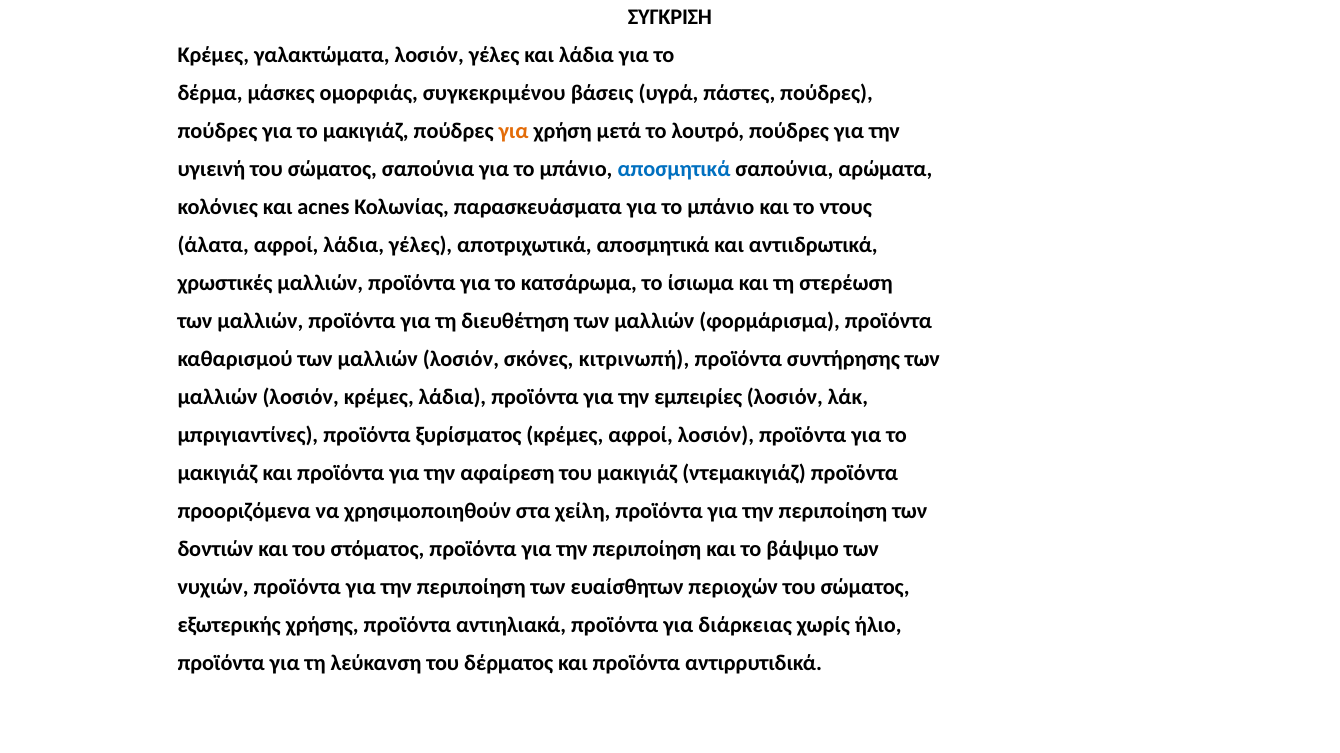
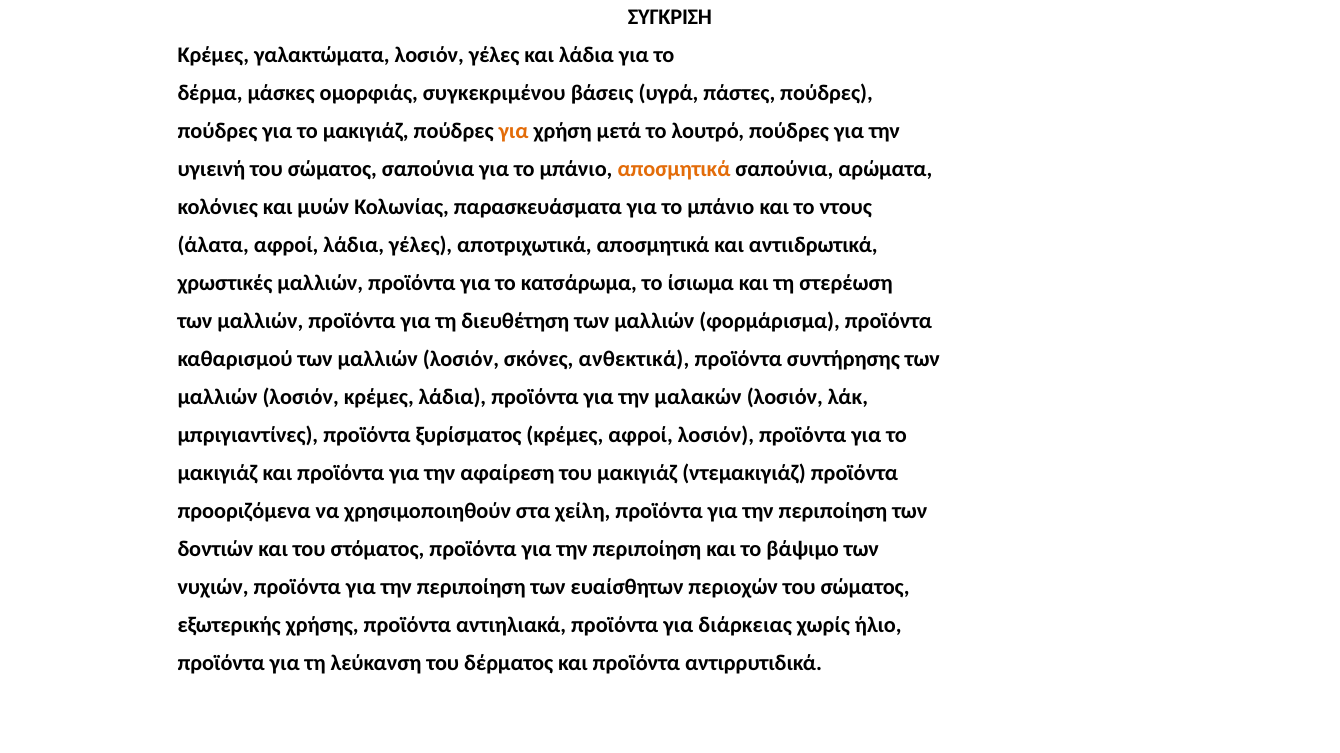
αποσμητικά colour: blue -> orange (674, 169)
acnes: acnes -> μυών (323, 207)
κιτρινωπή: κιτρινωπή -> ανθεκτικά (634, 359)
εμπειρίες: εμπειρίες -> μαλακών (698, 398)
